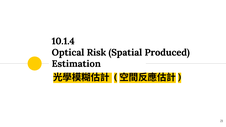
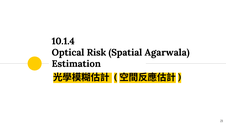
Produced: Produced -> Agarwala (167, 53)
